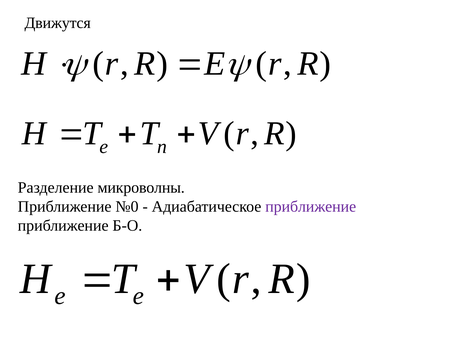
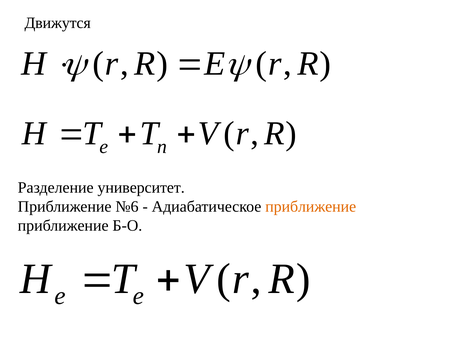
микроволны: микроволны -> университет (141, 187)
№0: №0 -> №6 (127, 207)
приближение colour: purple -> orange (311, 207)
